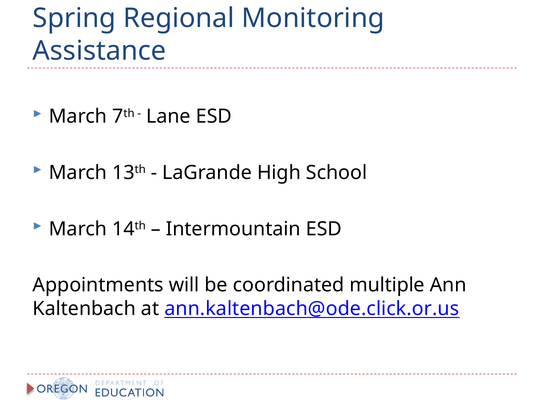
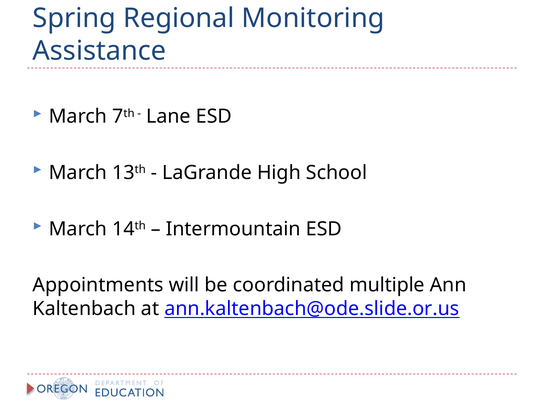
ann.kaltenbach@ode.click.or.us: ann.kaltenbach@ode.click.or.us -> ann.kaltenbach@ode.slide.or.us (312, 309)
